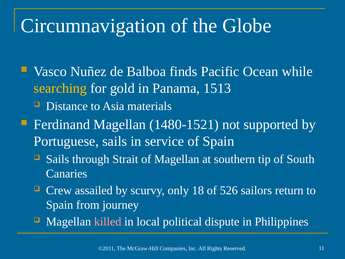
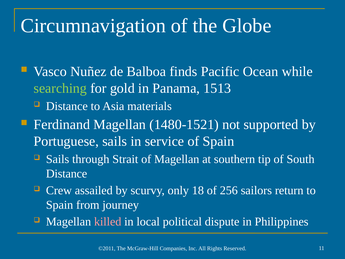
searching colour: yellow -> light green (60, 88)
Canaries: Canaries -> Distance (67, 173)
526: 526 -> 256 (229, 190)
